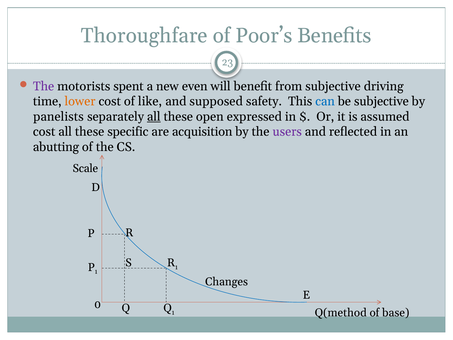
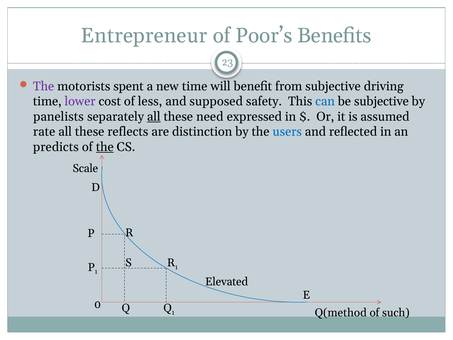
Thoroughfare: Thoroughfare -> Entrepreneur (144, 36)
new even: even -> time (195, 86)
lower colour: orange -> purple (80, 101)
like: like -> less (150, 101)
open: open -> need (210, 117)
cost: cost -> rate (44, 132)
specific: specific -> reflects (128, 132)
acquisition: acquisition -> distinction (202, 132)
users colour: purple -> blue (287, 132)
abutting: abutting -> predicts (56, 147)
the underline: none -> present (105, 147)
Changes: Changes -> Elevated (227, 282)
base: base -> such (396, 312)
